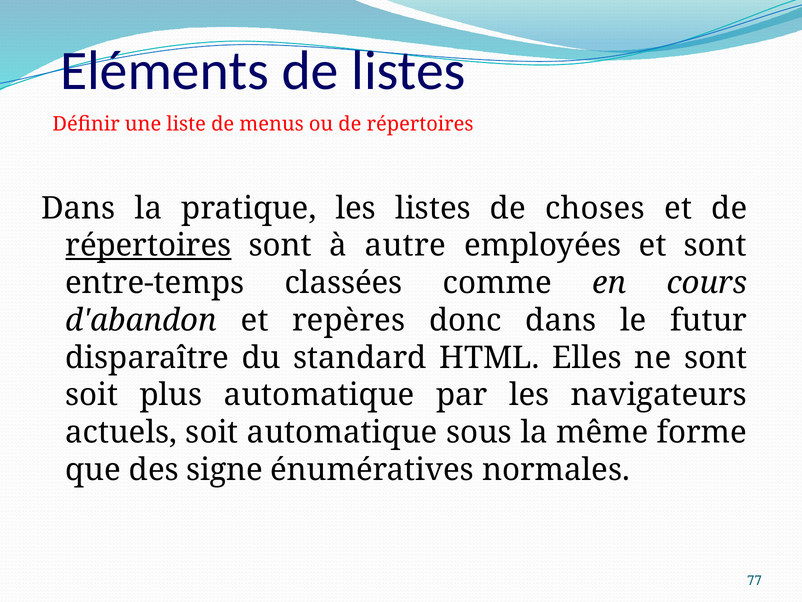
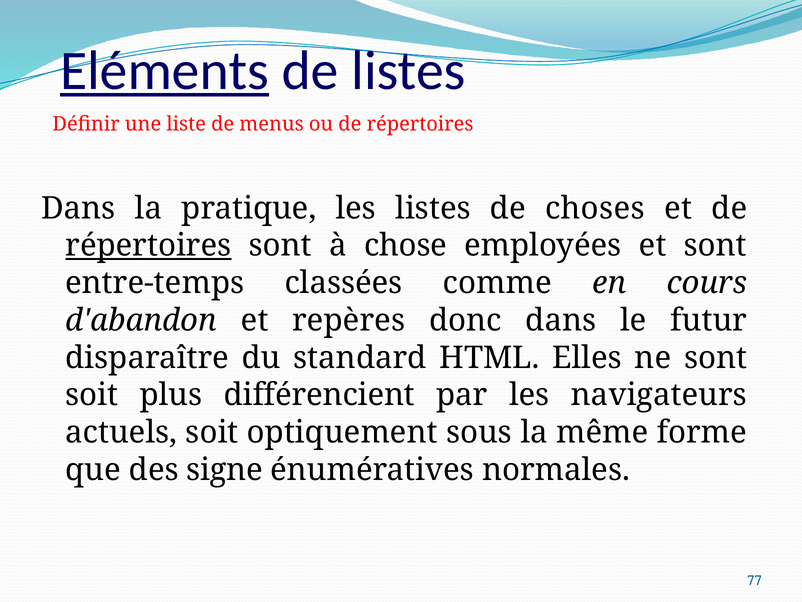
Eléments underline: none -> present (165, 71)
autre: autre -> chose (406, 245)
plus automatique: automatique -> différencient (319, 395)
soit automatique: automatique -> optiquement (342, 432)
